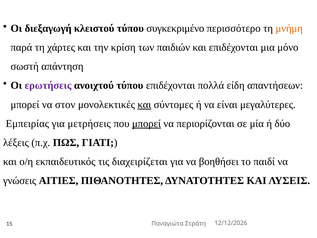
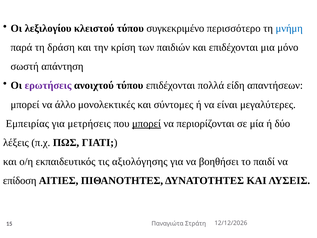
διεξαγωγή: διεξαγωγή -> λεξιλογίου (48, 28)
μνήμη colour: orange -> blue (289, 28)
χάρτες: χάρτες -> δράση (61, 47)
στον: στον -> άλλο (65, 104)
και underline: present -> none (144, 104)
διαχειρίζεται: διαχειρίζεται -> αξιολόγησης (140, 161)
γνώσεις: γνώσεις -> επίδοση (20, 180)
